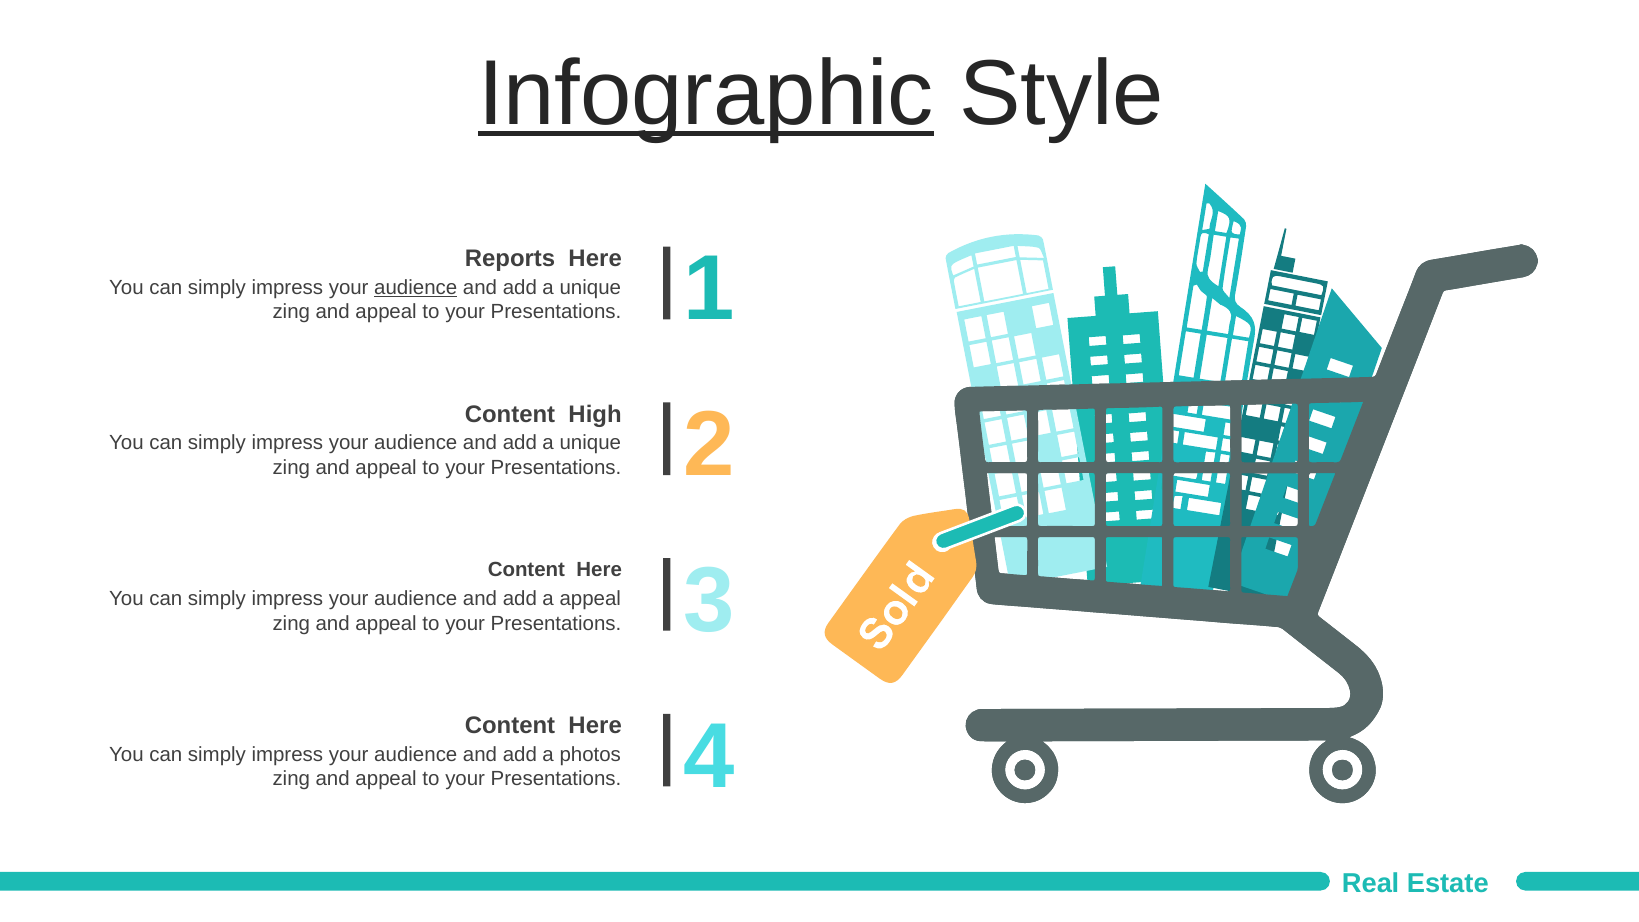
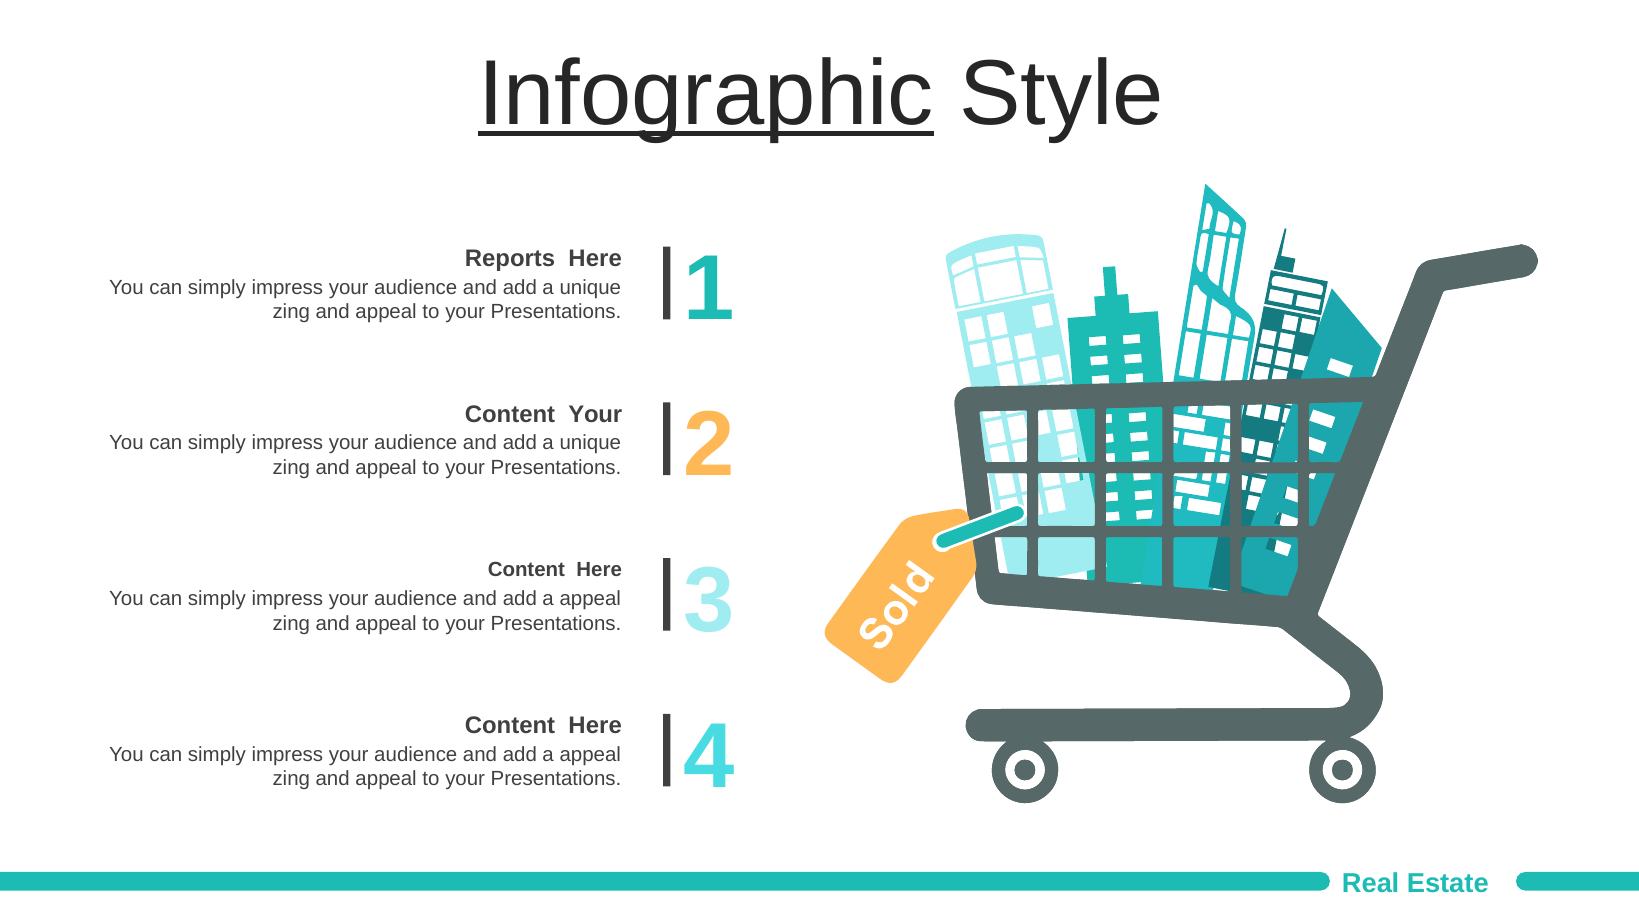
audience underline: present -> none (416, 287)
Content High: High -> Your (595, 414)
photos: photos -> appeal (590, 755)
